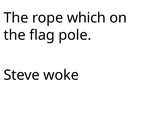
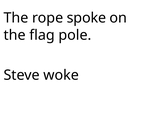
which: which -> spoke (86, 18)
